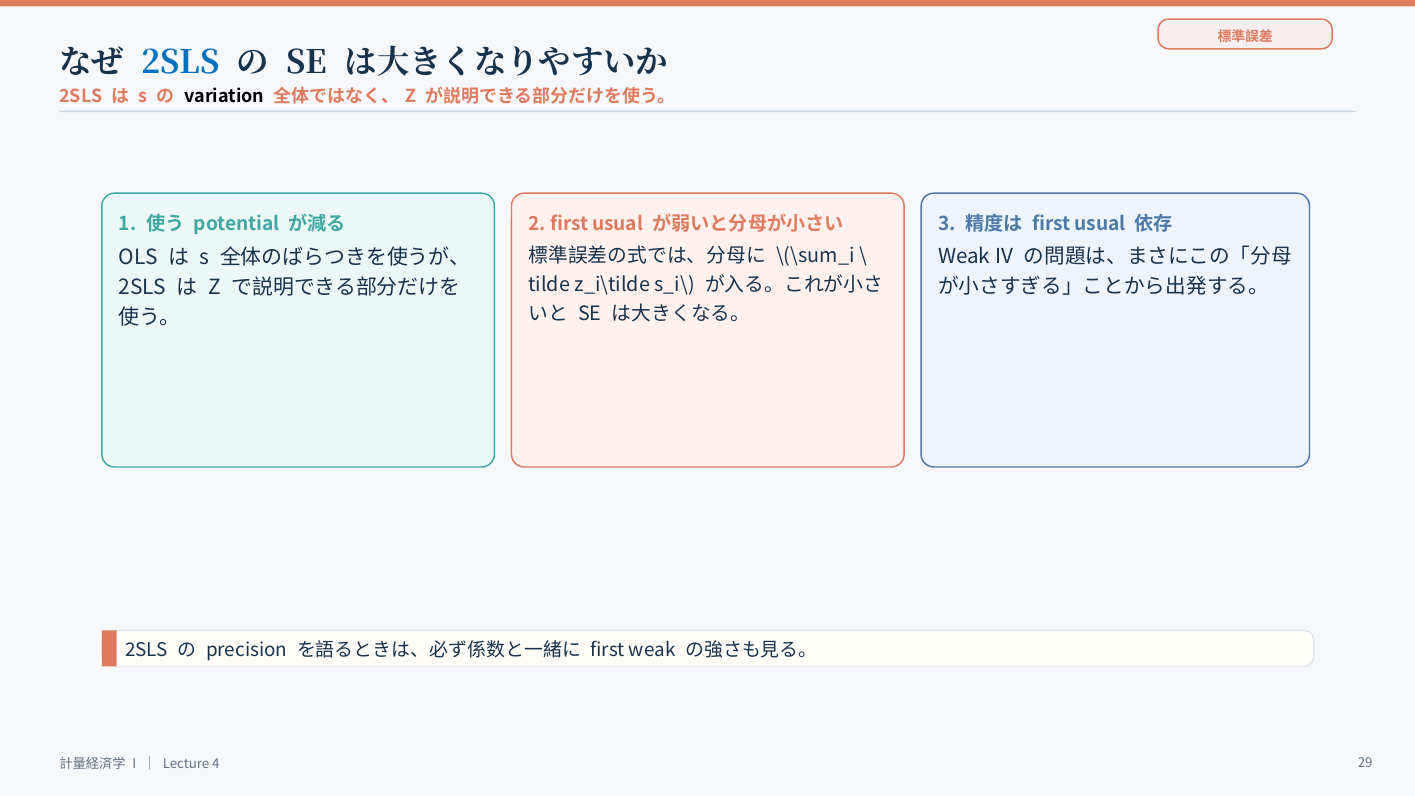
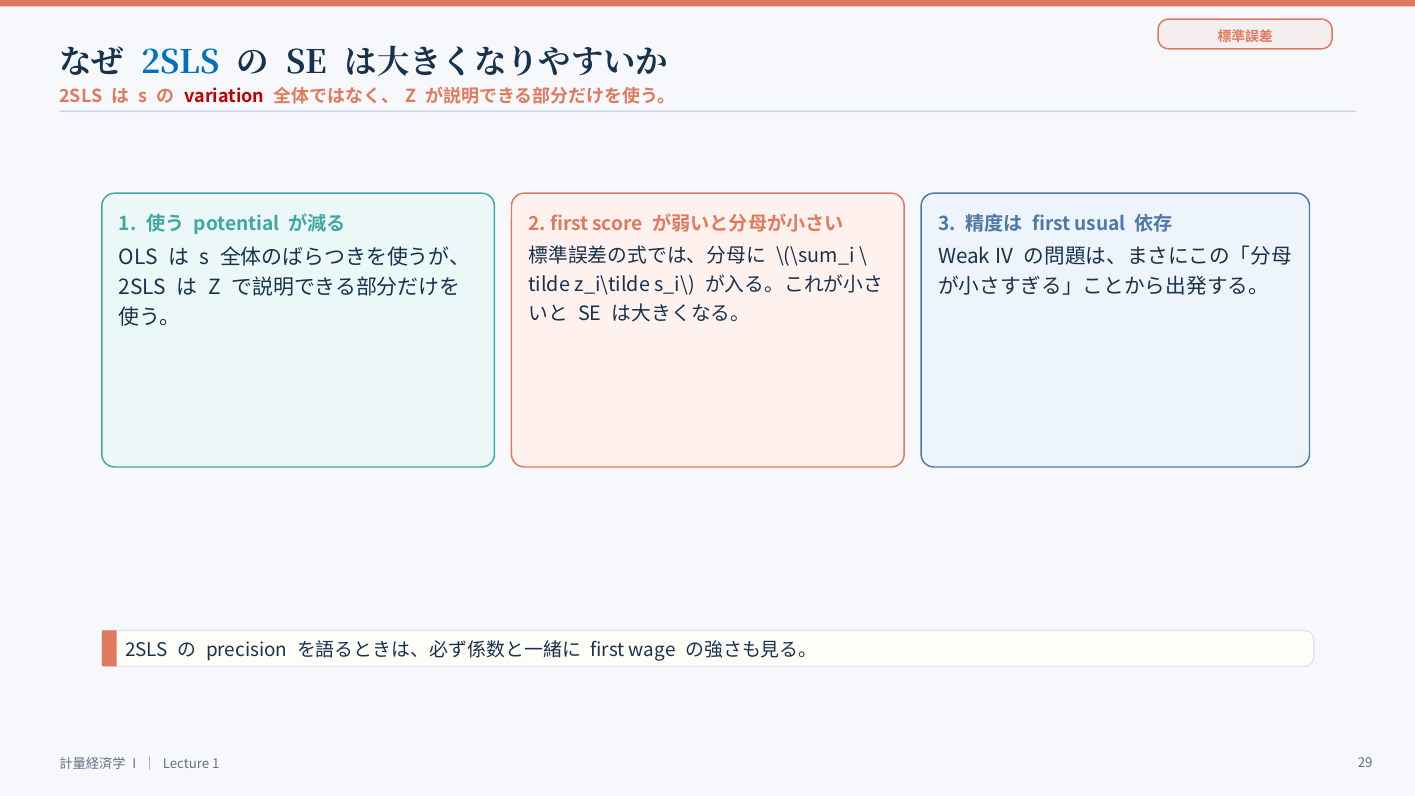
variation colour: black -> red (224, 96)
2 first usual: usual -> score (618, 224)
first weak: weak -> wage (652, 650)
Lecture 4: 4 -> 1 (216, 764)
